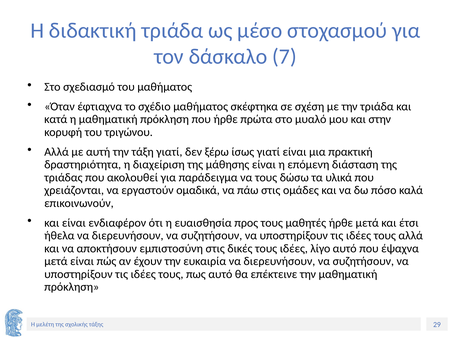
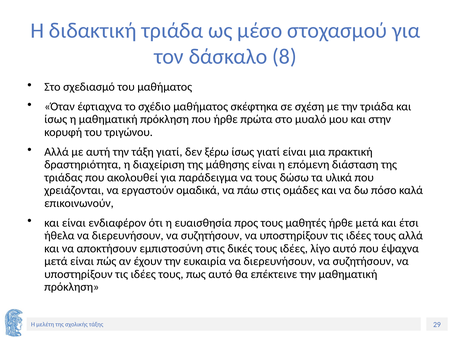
7: 7 -> 8 (285, 57)
κατά: κατά -> ίσως (56, 119)
